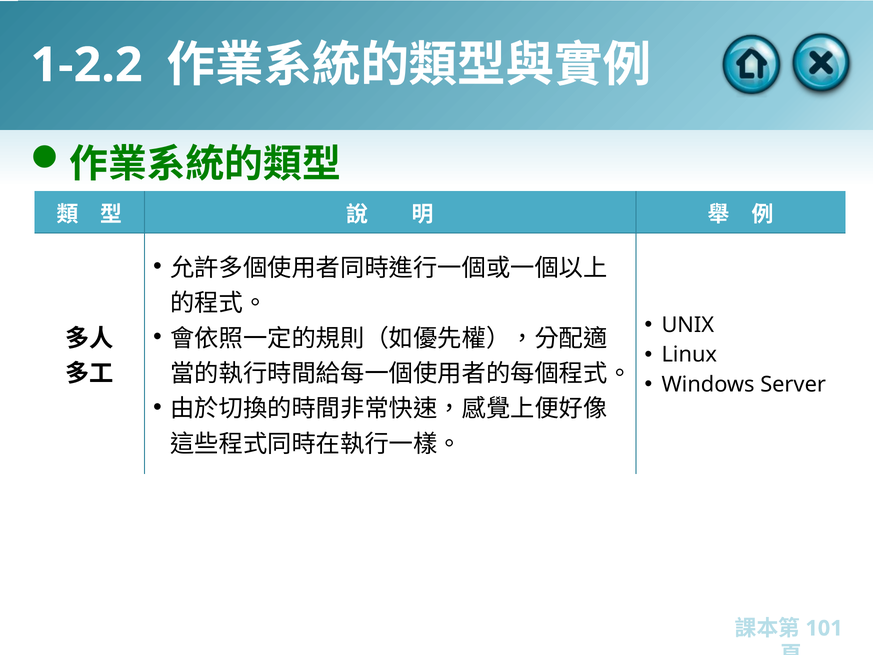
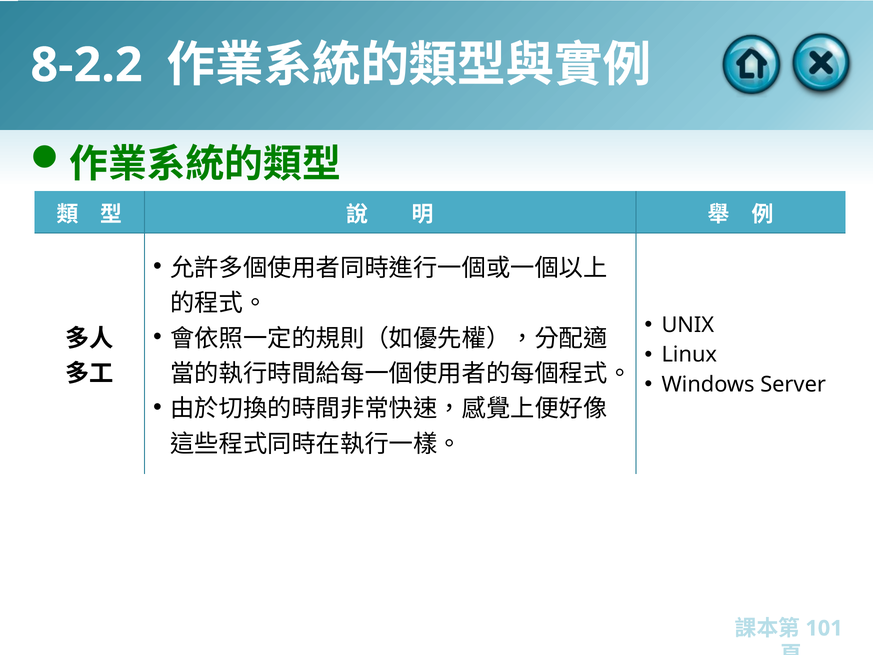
1-2.2: 1-2.2 -> 8-2.2 (87, 65)
